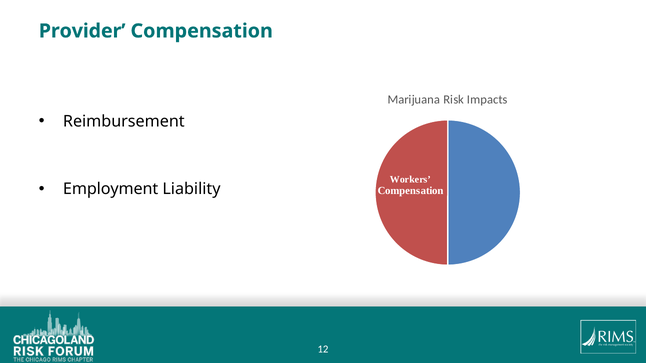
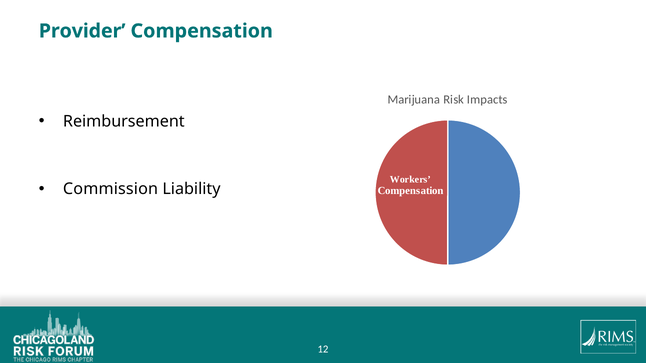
Employment: Employment -> Commission (111, 189)
